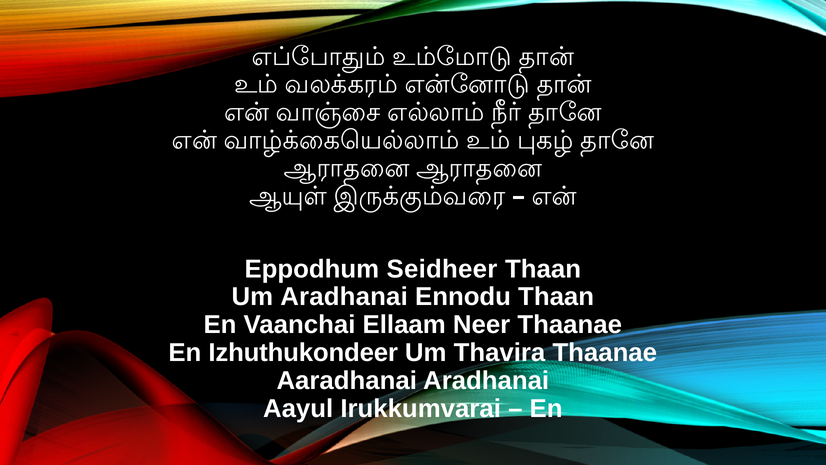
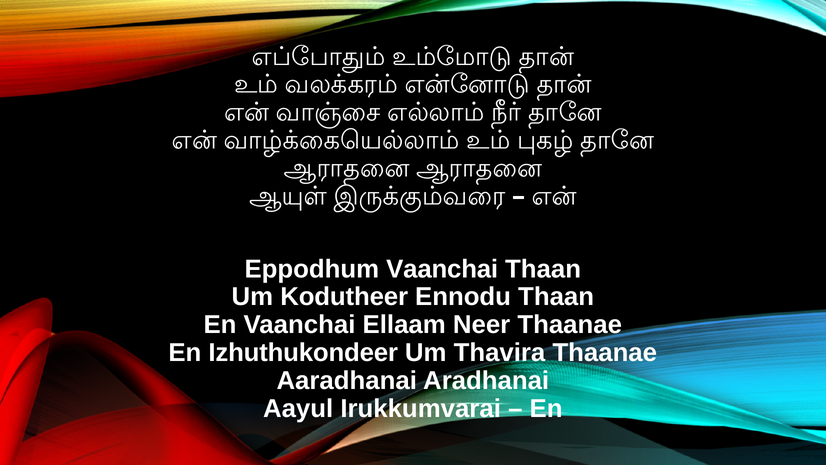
Eppodhum Seidheer: Seidheer -> Vaanchai (442, 269)
Um Aradhanai: Aradhanai -> Kodutheer (344, 297)
